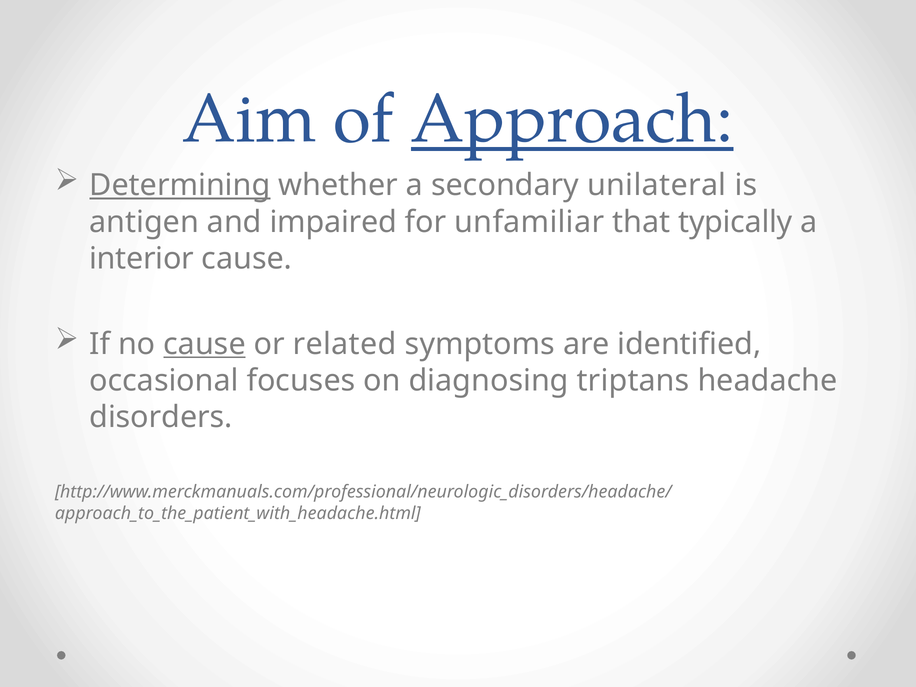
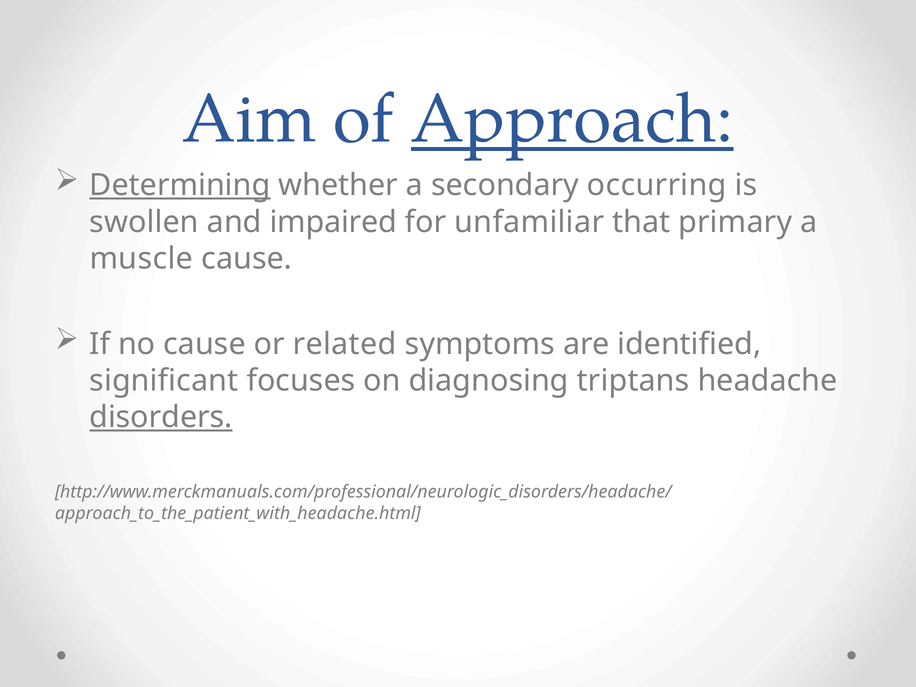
unilateral: unilateral -> occurring (657, 185)
antigen: antigen -> swollen (144, 222)
typically: typically -> primary (735, 222)
interior: interior -> muscle (141, 259)
cause underline: present -> none (205, 344)
occasional: occasional -> significant (164, 381)
disorders underline: none -> present (161, 417)
